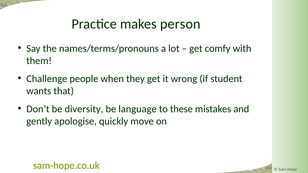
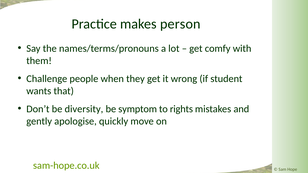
language: language -> symptom (138, 109)
these: these -> rights (181, 109)
